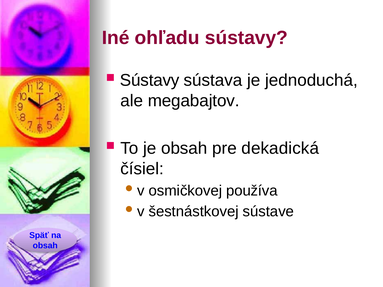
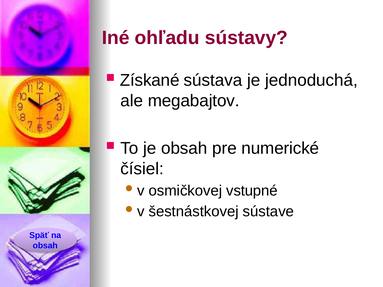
Sústavy: Sústavy -> Získané (150, 80)
dekadická: dekadická -> numerické (280, 148)
používa: používa -> vstupné (252, 191)
